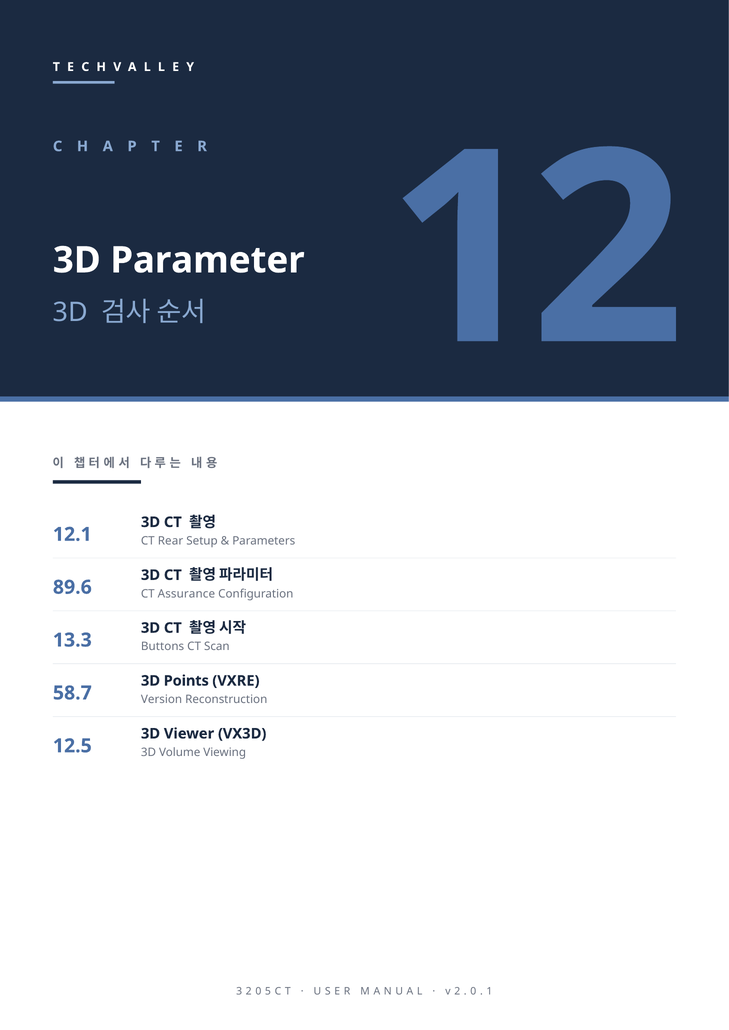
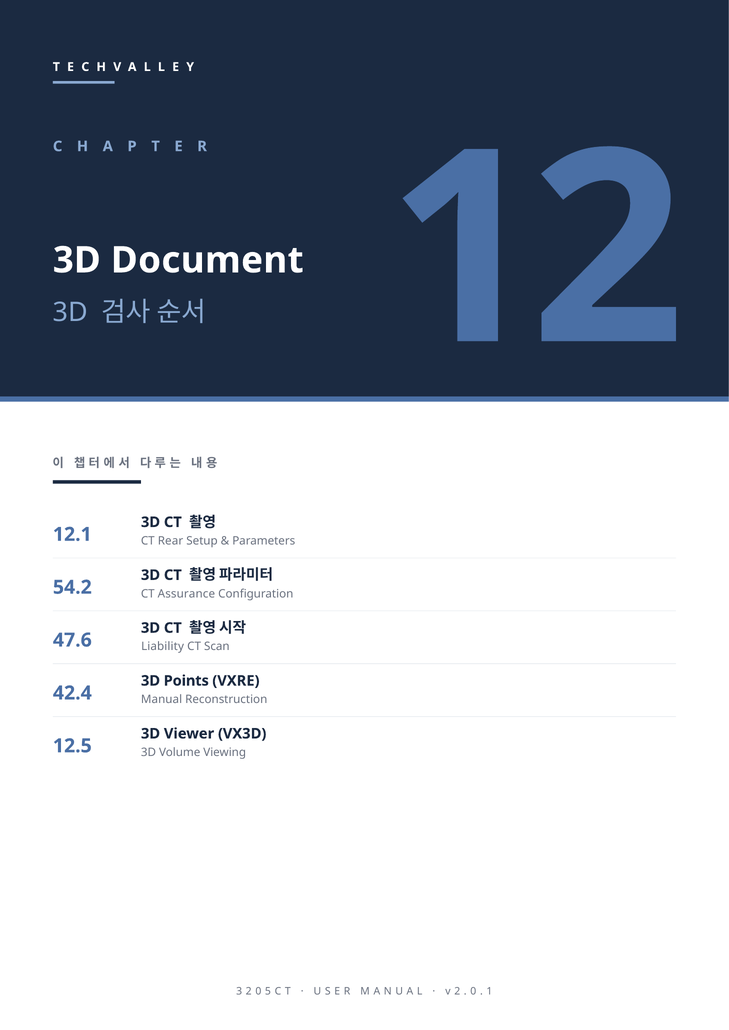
Parameter: Parameter -> Document (207, 260)
89.6: 89.6 -> 54.2 (72, 587)
13.3: 13.3 -> 47.6 (72, 640)
Buttons: Buttons -> Liability (163, 647)
58.7: 58.7 -> 42.4 (72, 693)
Version: Version -> Manual (162, 700)
